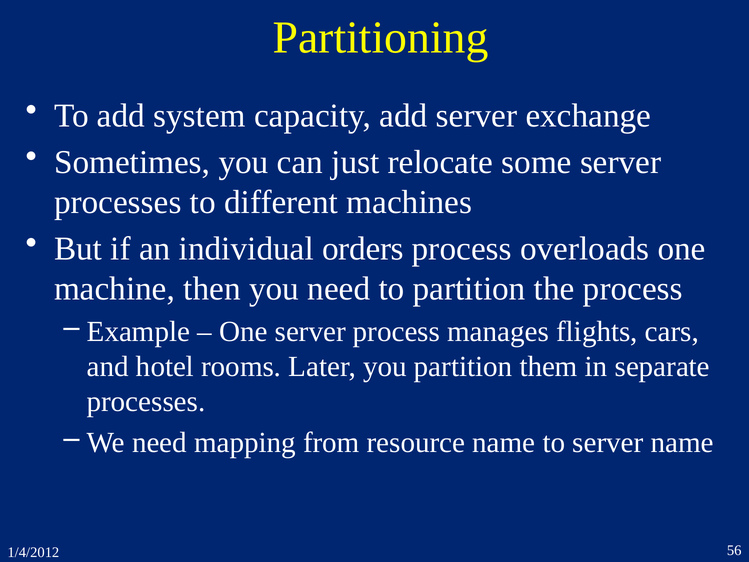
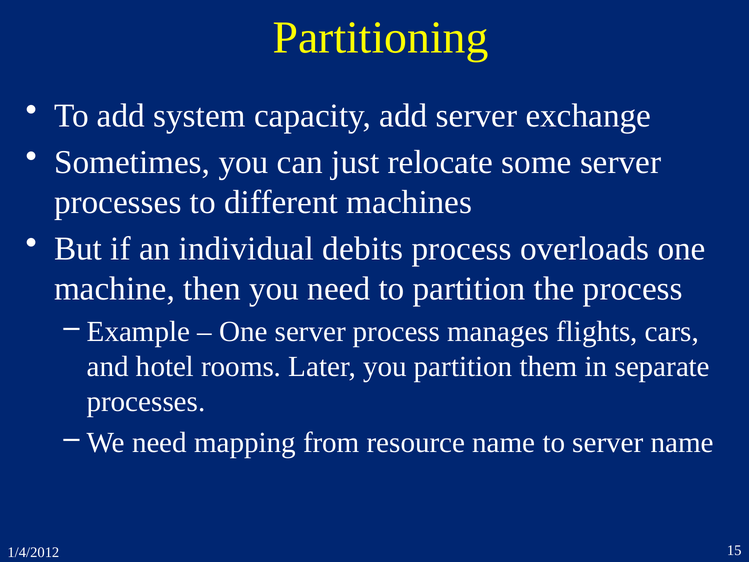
orders: orders -> debits (363, 249)
56: 56 -> 15 (734, 550)
